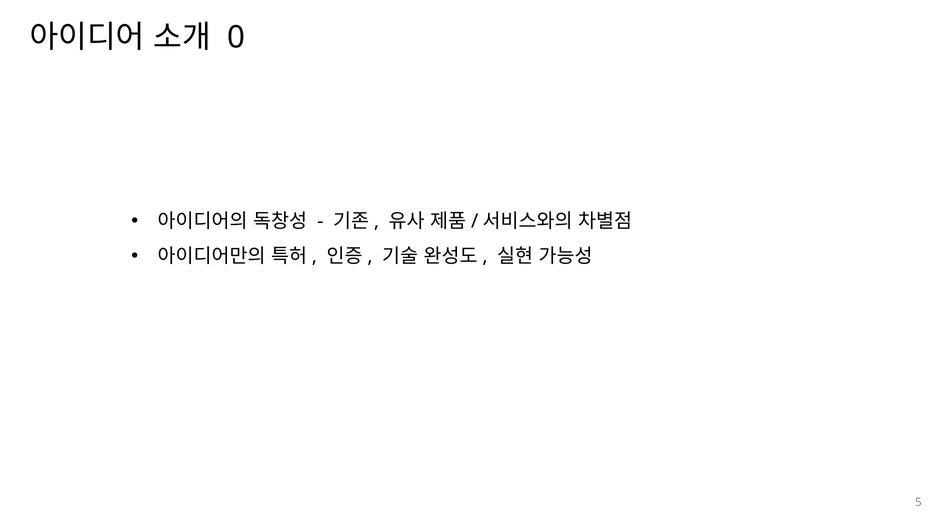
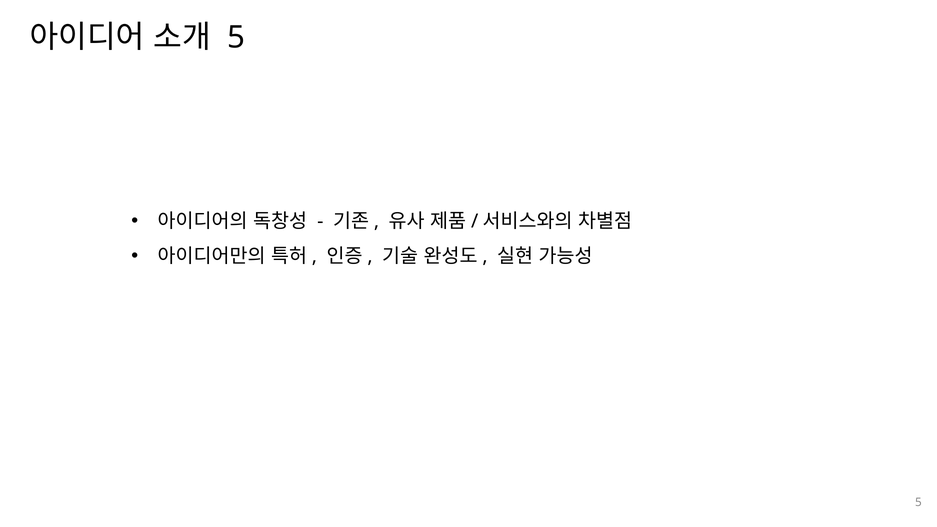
0: 0 -> 5 (236, 37)
